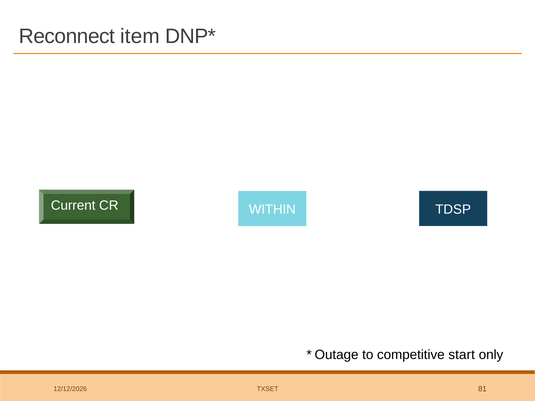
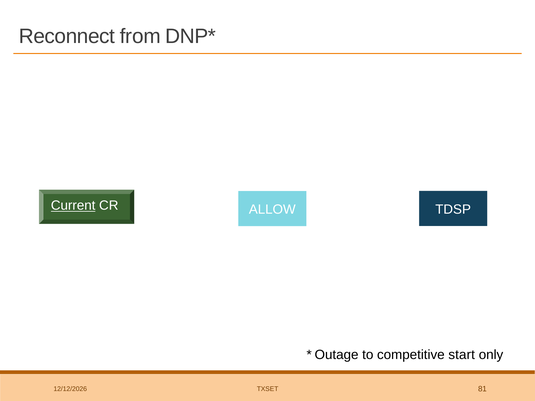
item: item -> from (140, 36)
Current underline: none -> present (73, 206)
WITHIN: WITHIN -> ALLOW (272, 210)
